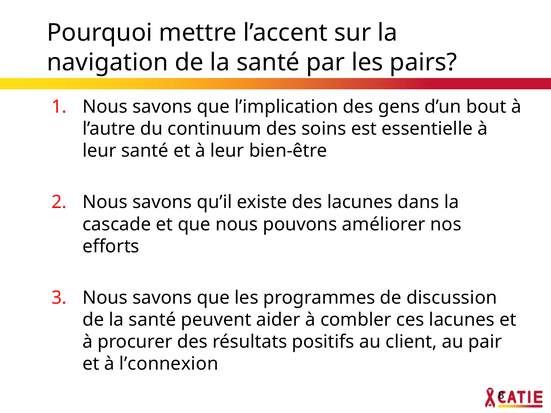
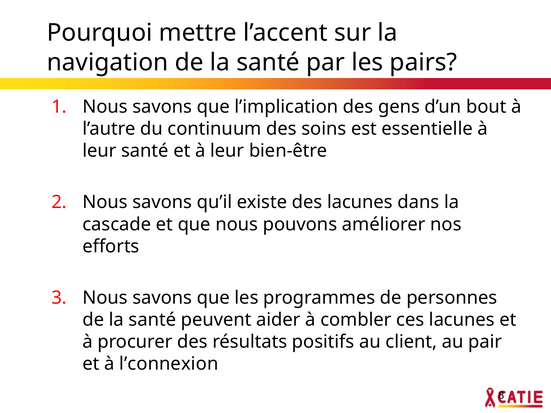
discussion: discussion -> personnes (452, 298)
